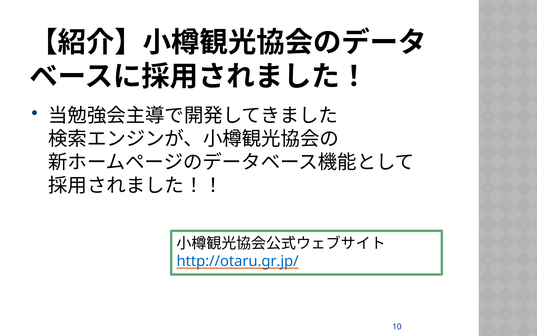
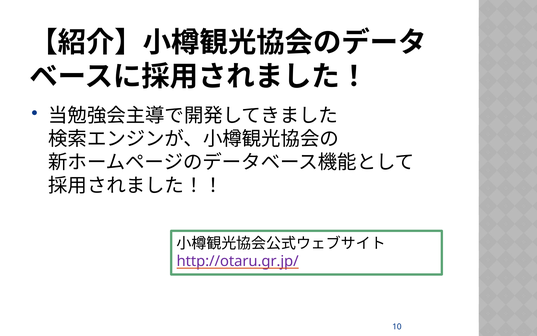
http://otaru.gr.jp/ colour: blue -> purple (238, 261)
